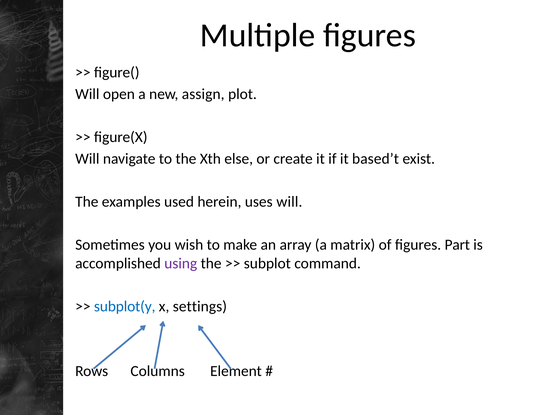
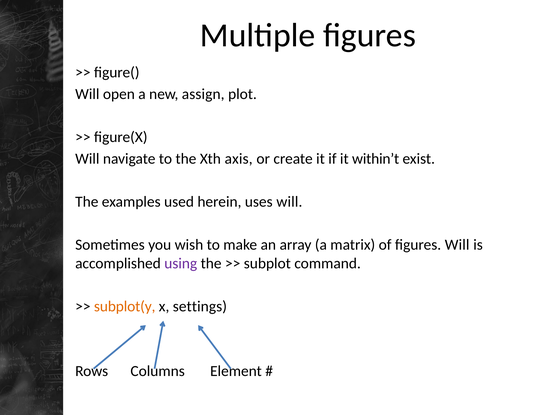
else: else -> axis (239, 159)
based’t: based’t -> within’t (376, 159)
figures Part: Part -> Will (457, 245)
subplot(y colour: blue -> orange (125, 306)
